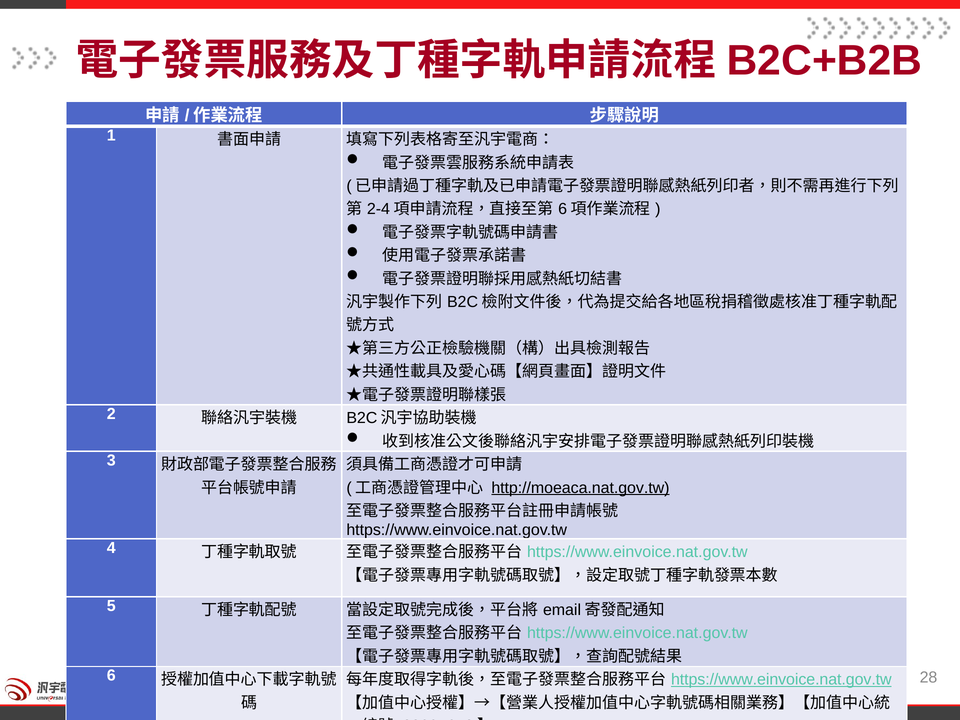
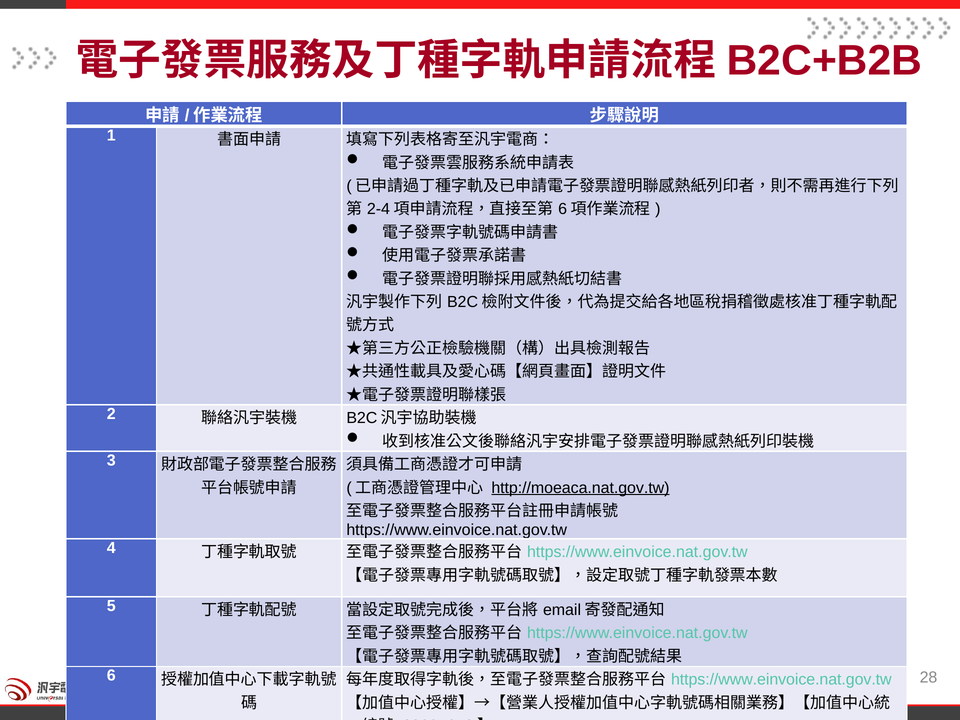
https://www.einvoice.nat.gov.tw underline: present -> none (781, 680)
